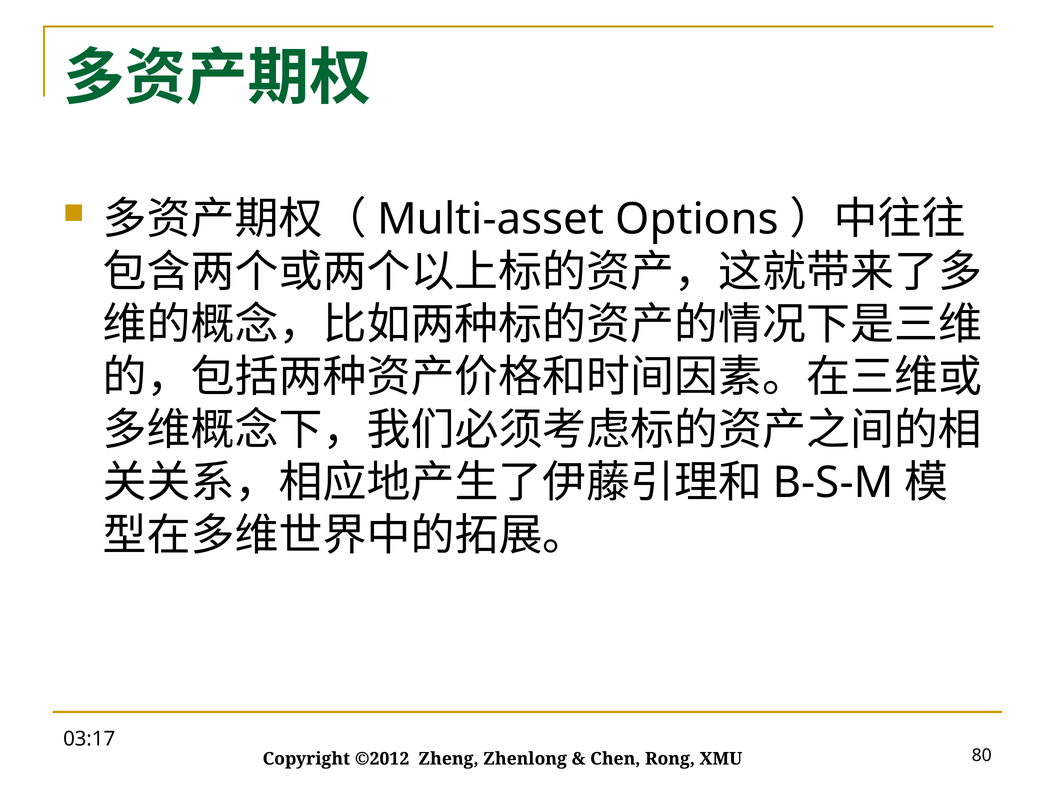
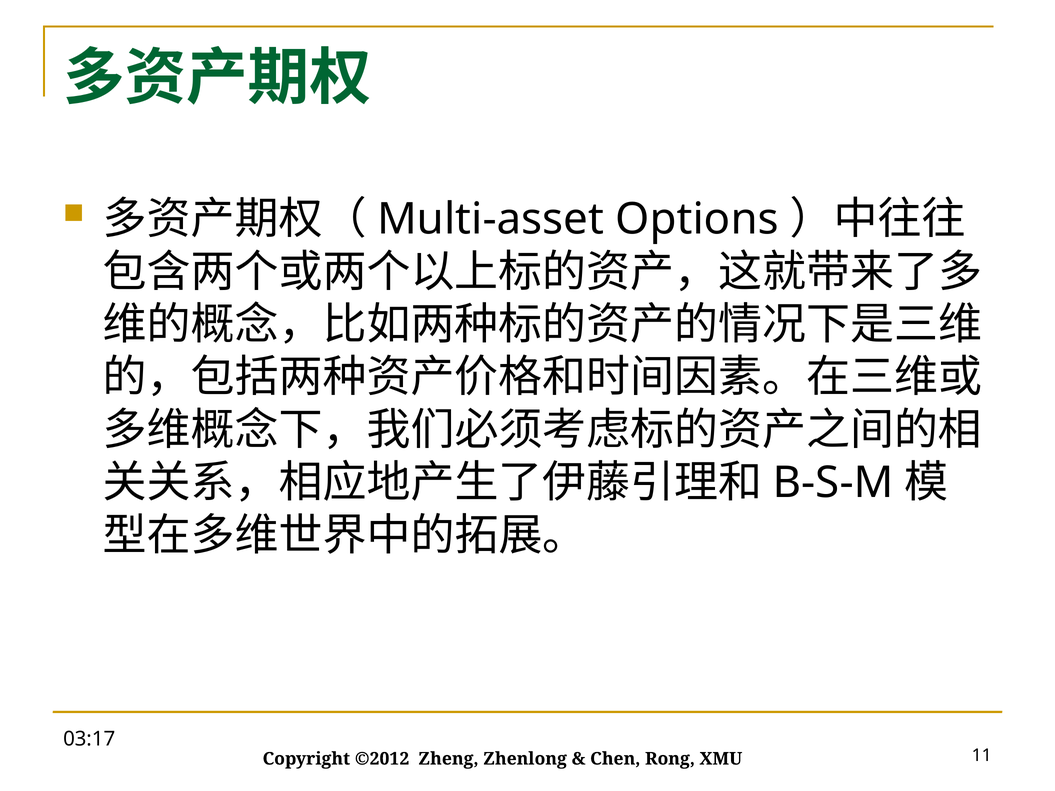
80: 80 -> 11 (982, 756)
